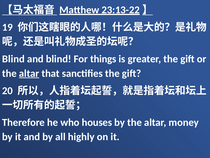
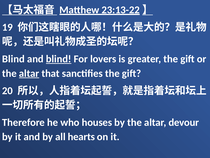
blind underline: none -> present (59, 59)
things: things -> lovers (103, 59)
money: money -> devour (184, 122)
highly: highly -> hearts (81, 136)
